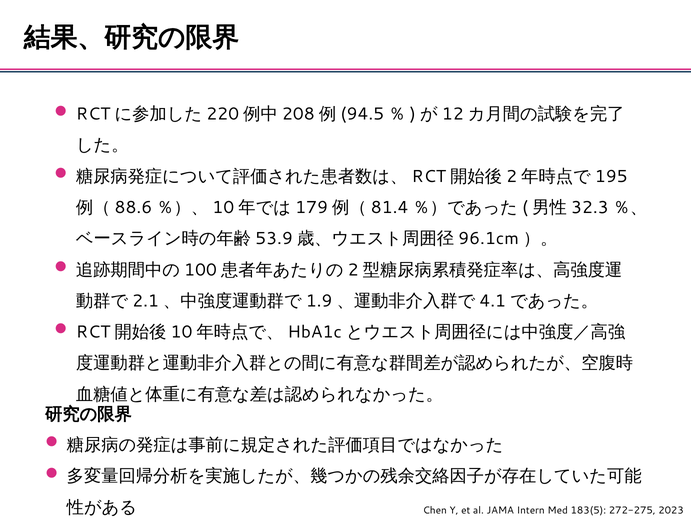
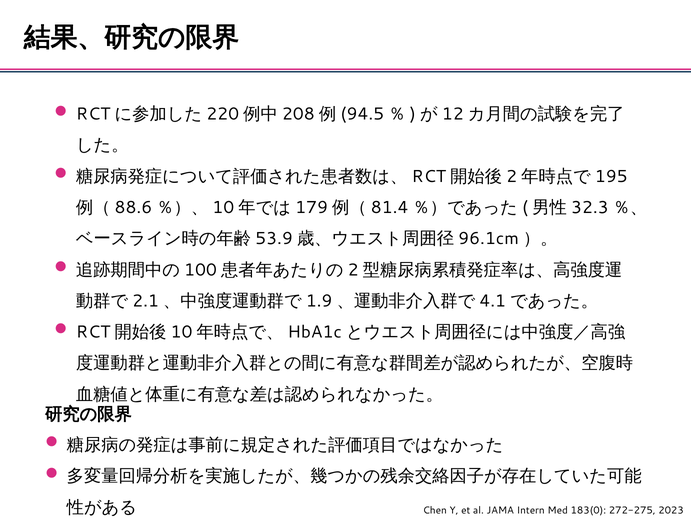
183(5: 183(5 -> 183(0 (588, 509)
